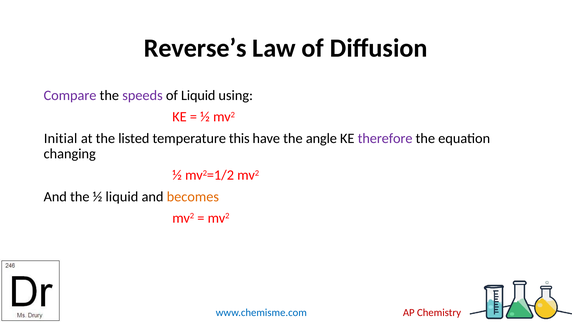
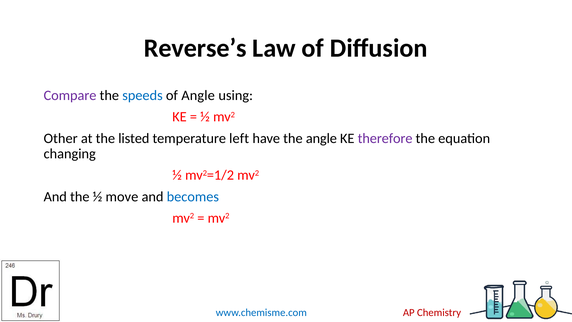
speeds colour: purple -> blue (142, 95)
of Liquid: Liquid -> Angle (198, 95)
Initial: Initial -> Other (61, 138)
this: this -> left (239, 138)
½ liquid: liquid -> move (122, 196)
becomes colour: orange -> blue (193, 196)
